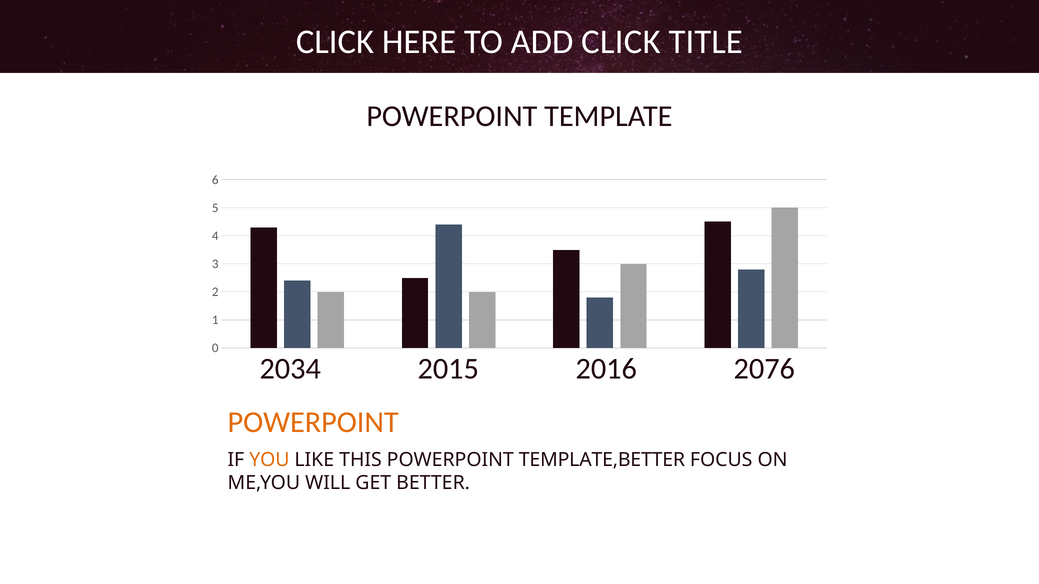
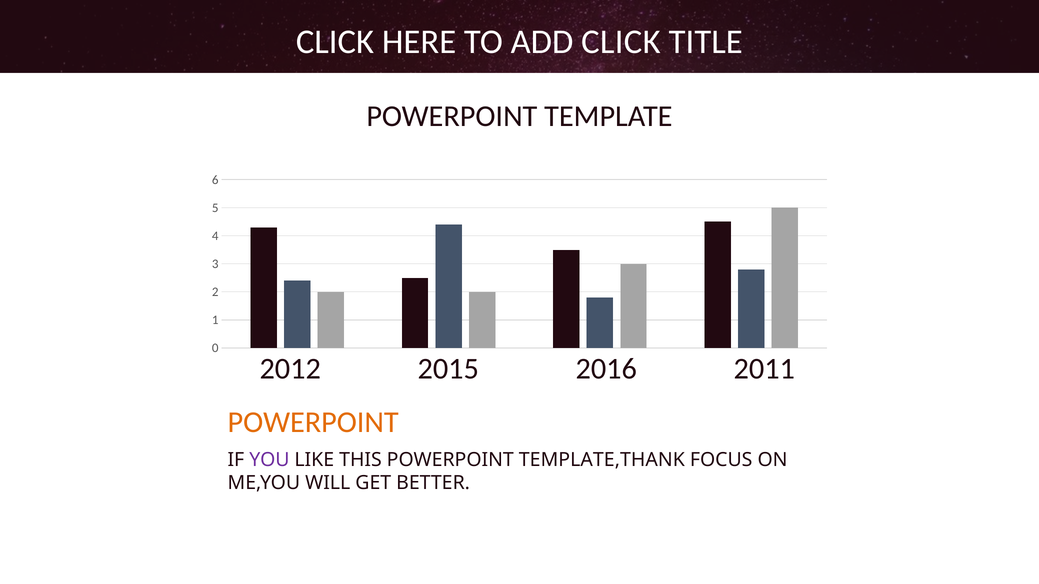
2034: 2034 -> 2012 (290, 369)
2076: 2076 -> 2011 (764, 369)
YOU colour: orange -> purple (269, 460)
TEMPLATE,BETTER: TEMPLATE,BETTER -> TEMPLATE,THANK (602, 460)
